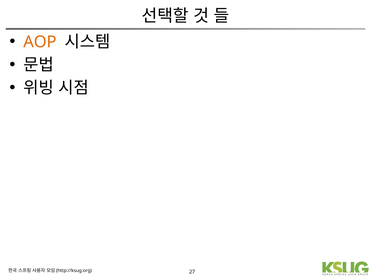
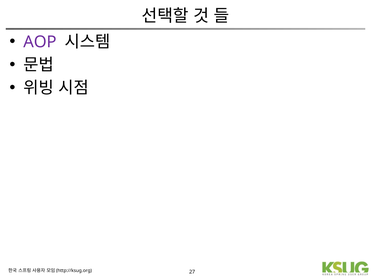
AOP colour: orange -> purple (40, 42)
